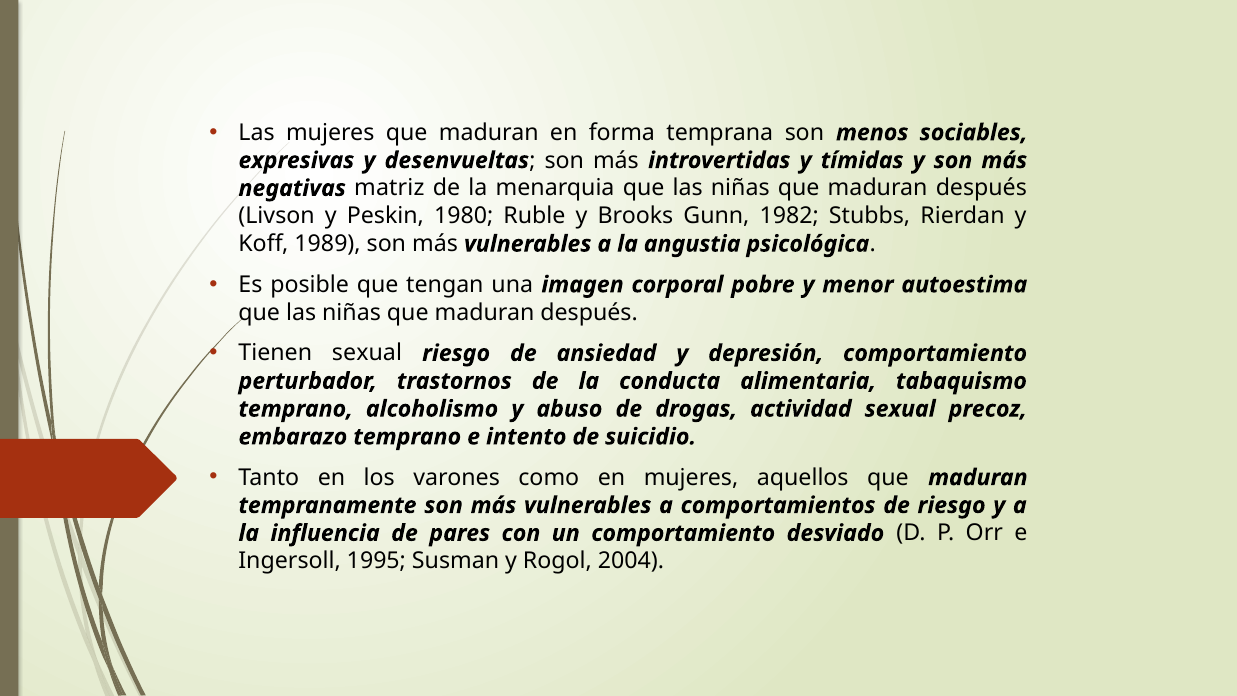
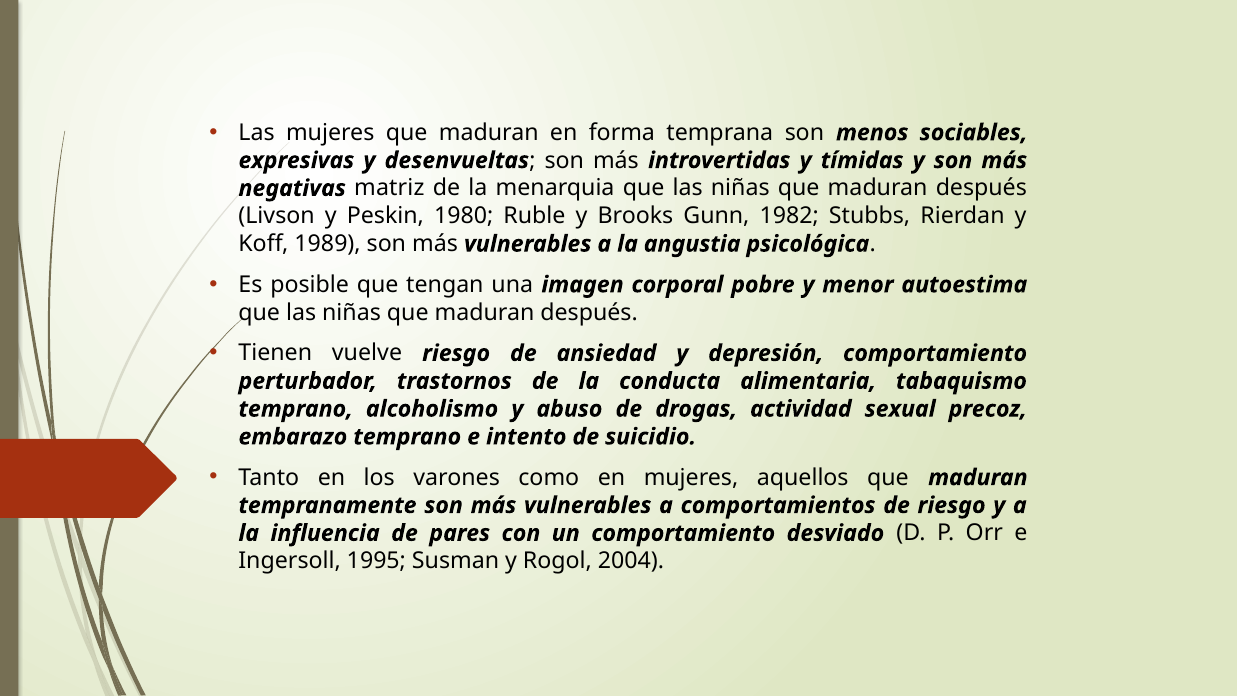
Tienen sexual: sexual -> vuelve (367, 353)
